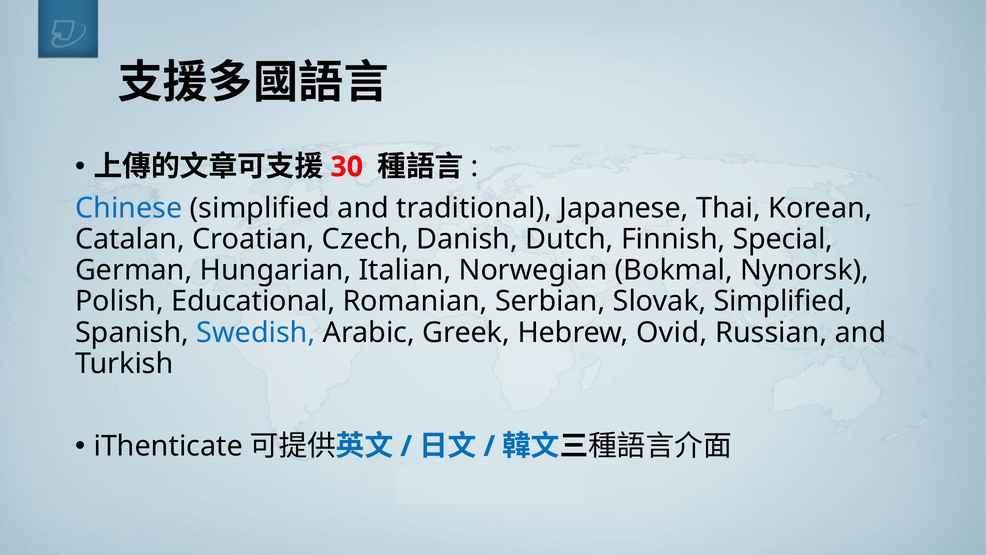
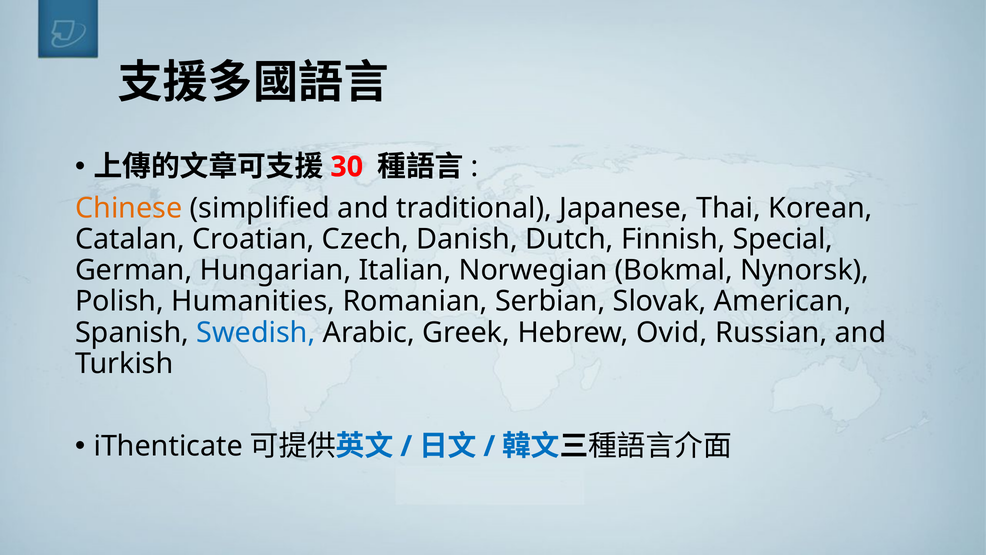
Chinese colour: blue -> orange (129, 208)
Educational: Educational -> Humanities (253, 301)
Slovak Simplified: Simplified -> American (783, 301)
